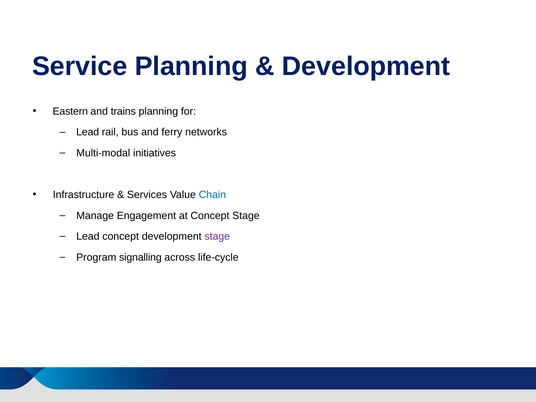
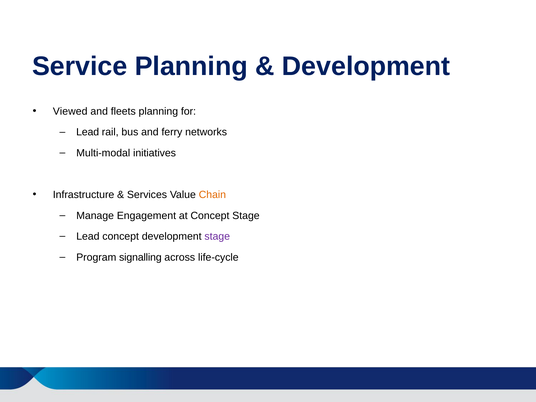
Eastern: Eastern -> Viewed (70, 111)
trains: trains -> fleets (123, 111)
Chain colour: blue -> orange (212, 195)
